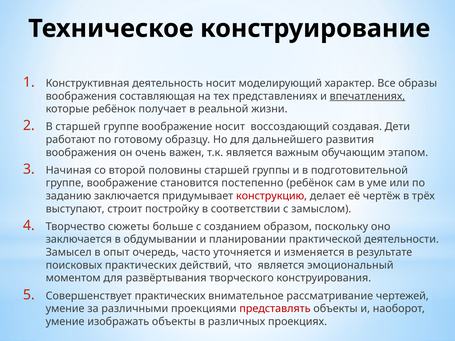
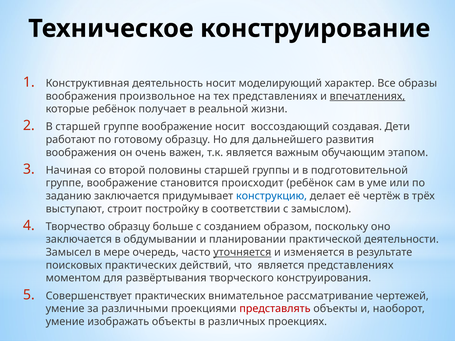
составляющая: составляющая -> произвольное (157, 96)
постепенно: постепенно -> происходит (252, 183)
конструкцию colour: red -> blue (272, 196)
Творчество сюжеты: сюжеты -> образцу (129, 227)
опыт: опыт -> мере (117, 253)
уточняется underline: none -> present (242, 253)
является эмоциональный: эмоциональный -> представлениях (350, 265)
